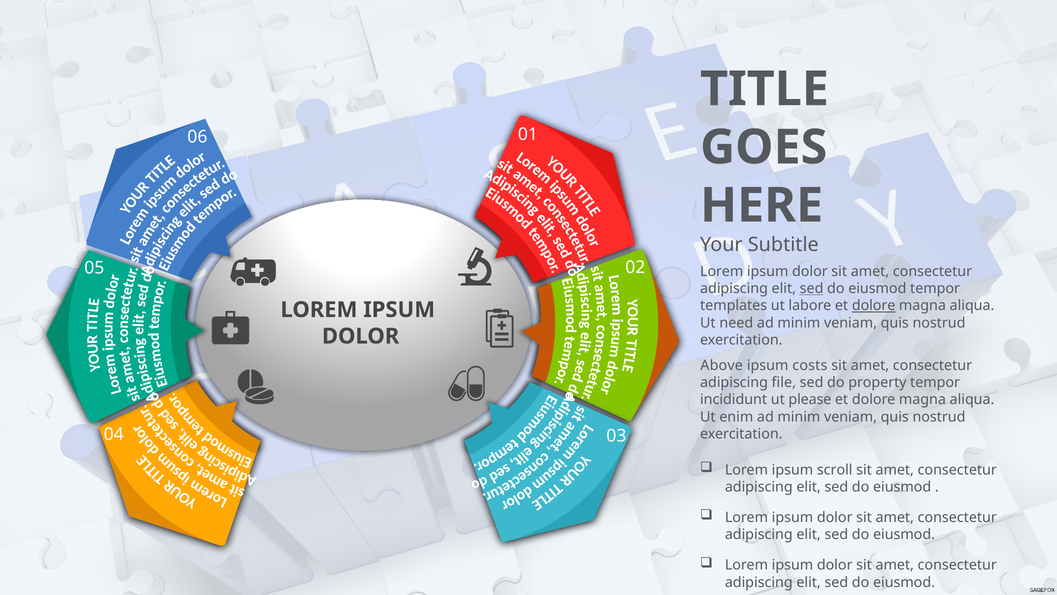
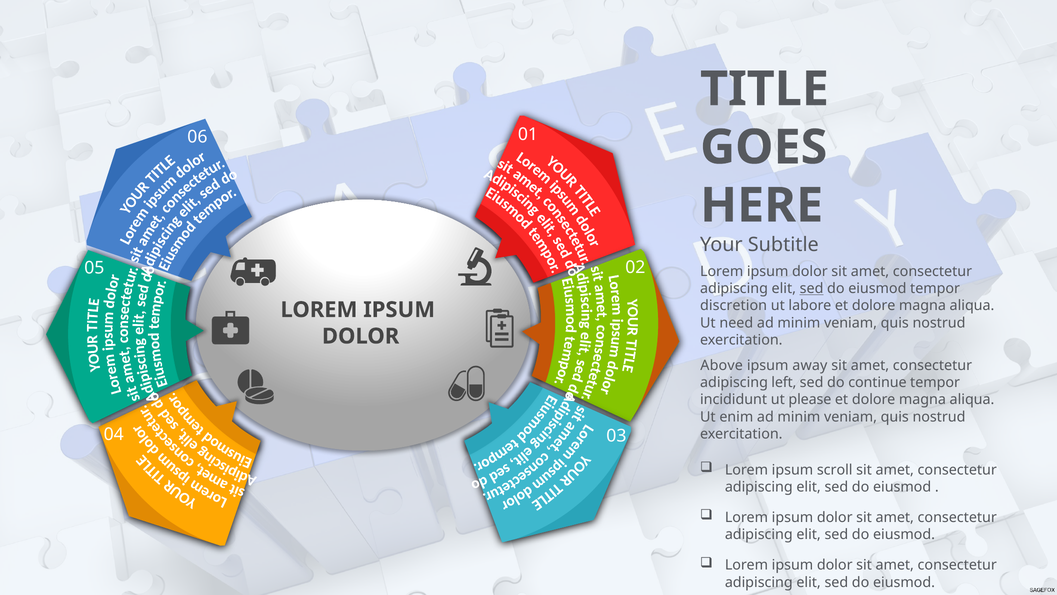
templates: templates -> discretion (734, 306)
dolore underline: present -> none (874, 306)
costs: costs -> away (810, 365)
file: file -> left (784, 382)
property: property -> continue (877, 382)
